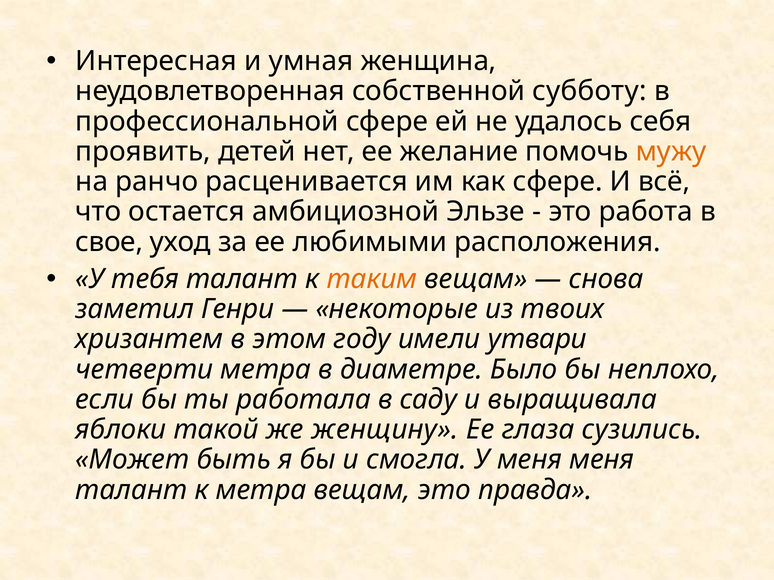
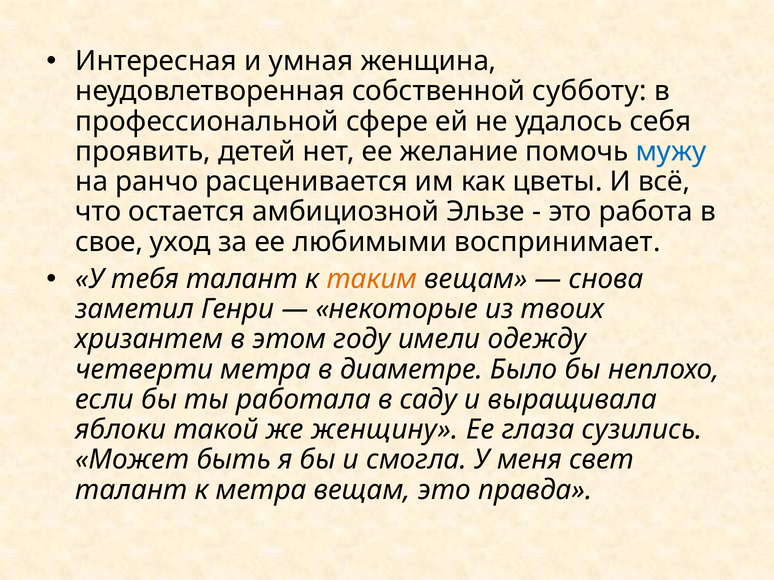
мужу colour: orange -> blue (671, 152)
как сфере: сфере -> цветы (558, 182)
расположения: расположения -> воспринимает (557, 242)
утвари: утвари -> одежду (537, 340)
меня меня: меня -> свет (602, 460)
